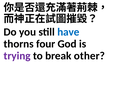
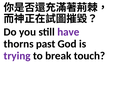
have colour: blue -> purple (68, 32)
four: four -> past (46, 44)
other: other -> touch (89, 56)
